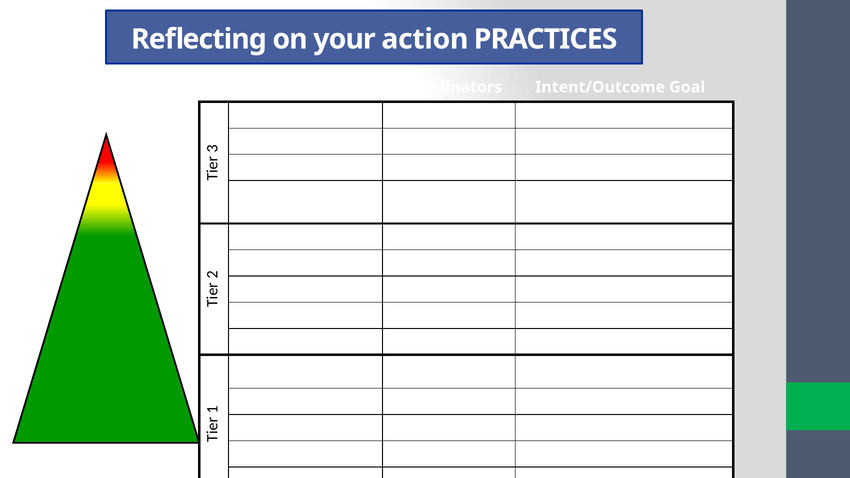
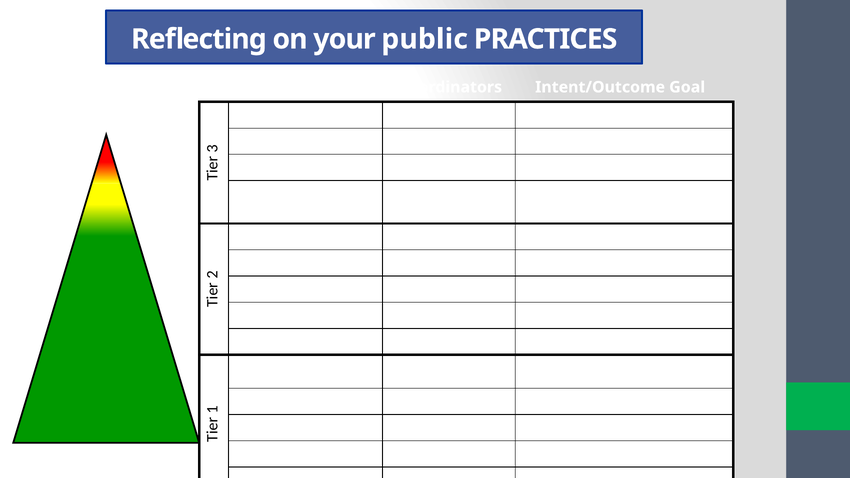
action: action -> public (425, 39)
